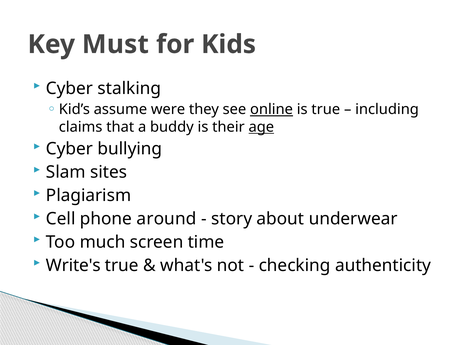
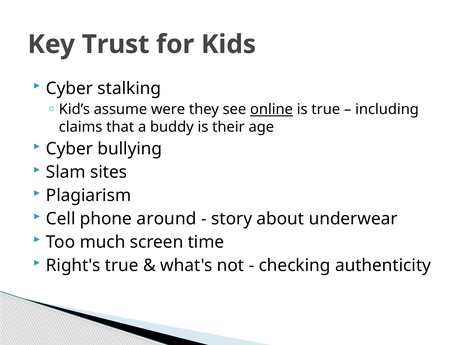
Must: Must -> Trust (116, 44)
age underline: present -> none (261, 127)
Write's: Write's -> Right's (73, 265)
